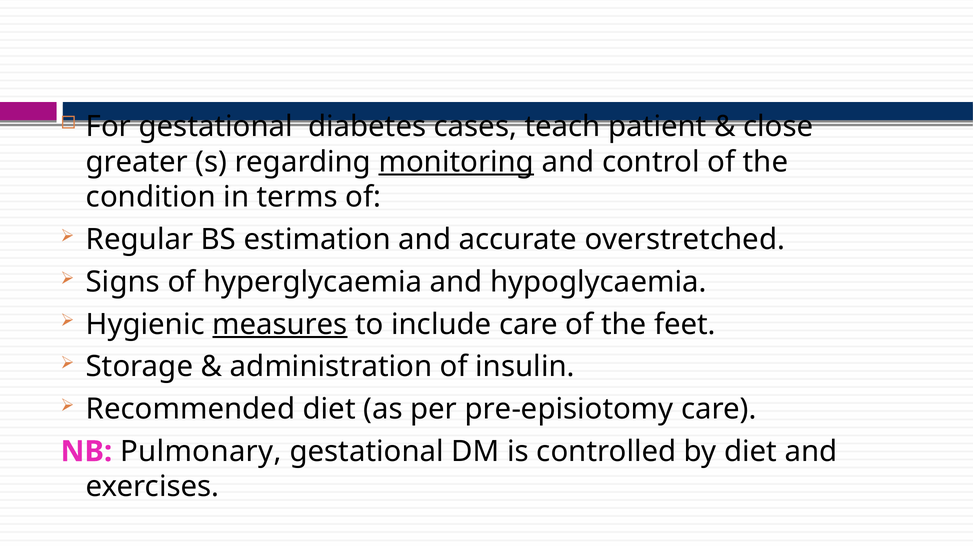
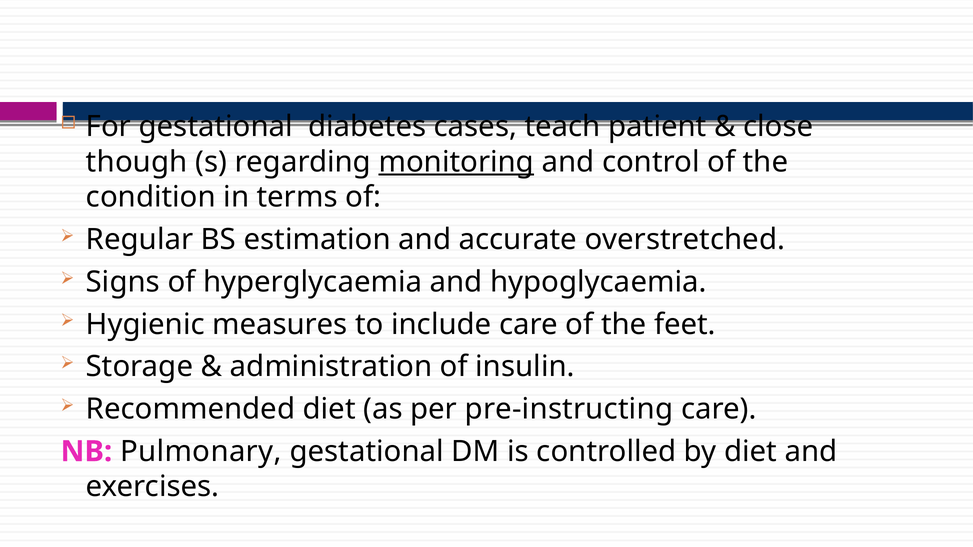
greater: greater -> though (137, 162)
measures underline: present -> none (280, 325)
pre-episiotomy: pre-episiotomy -> pre-instructing (569, 409)
